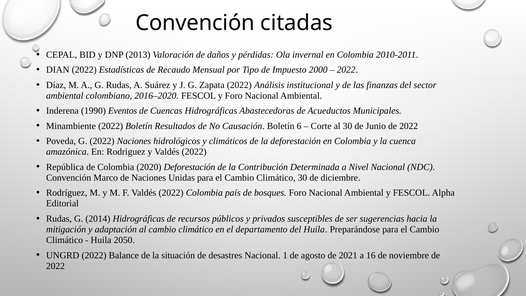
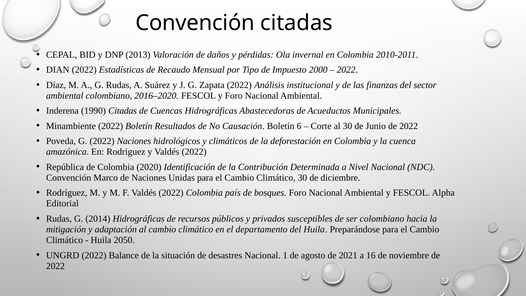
1990 Eventos: Eventos -> Citadas (123, 111)
2020 Deforestación: Deforestación -> Identificación (189, 167)
ser sugerencias: sugerencias -> colombiano (382, 219)
